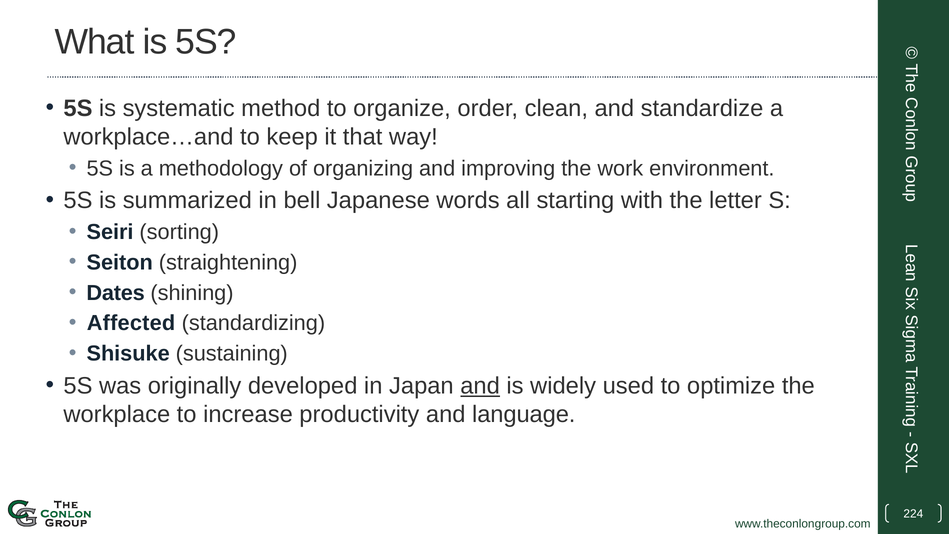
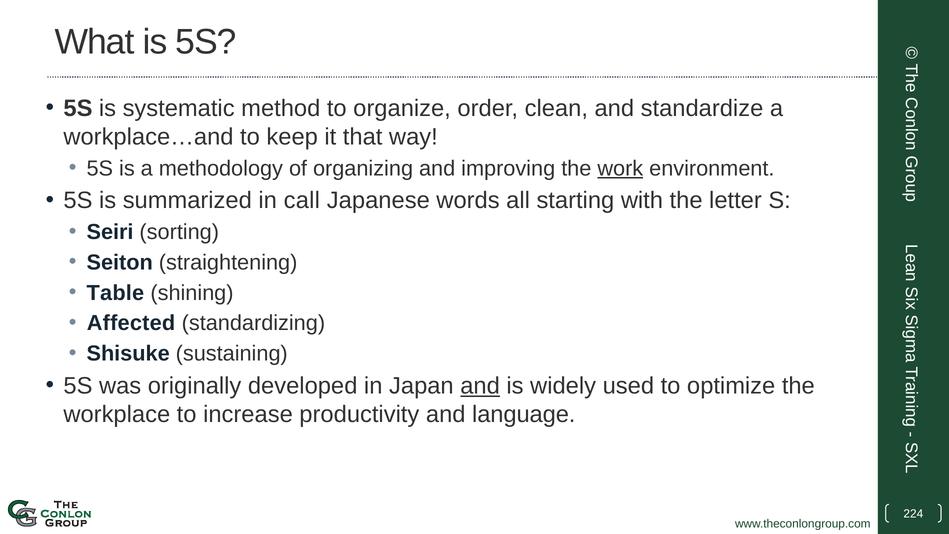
work underline: none -> present (620, 168)
bell: bell -> call (302, 201)
Dates: Dates -> Table (115, 293)
